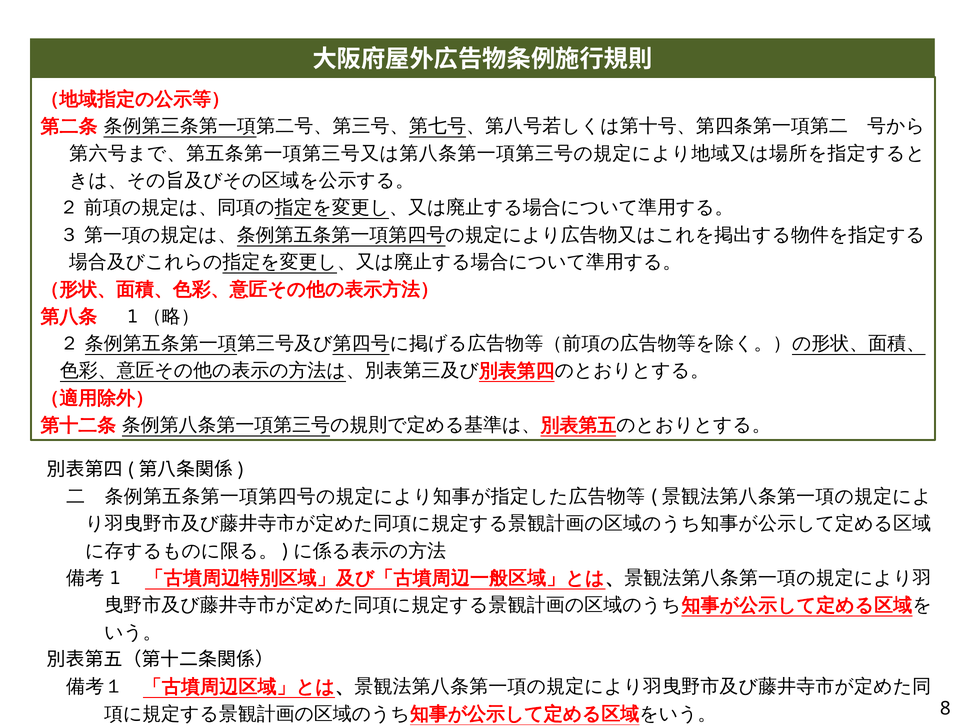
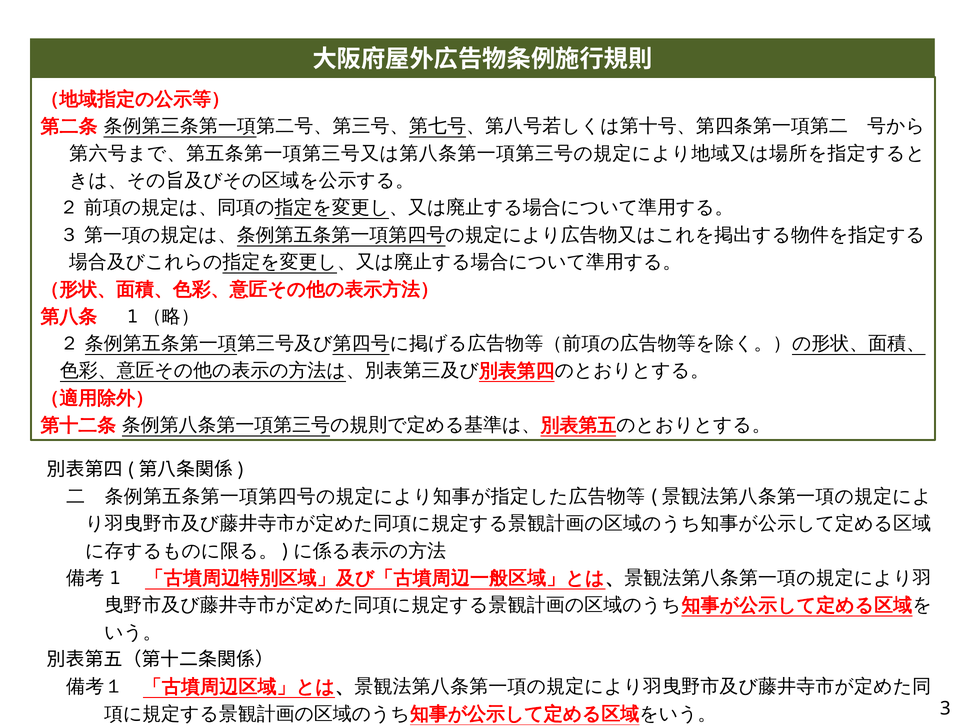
8: 8 -> 3 (945, 709)
